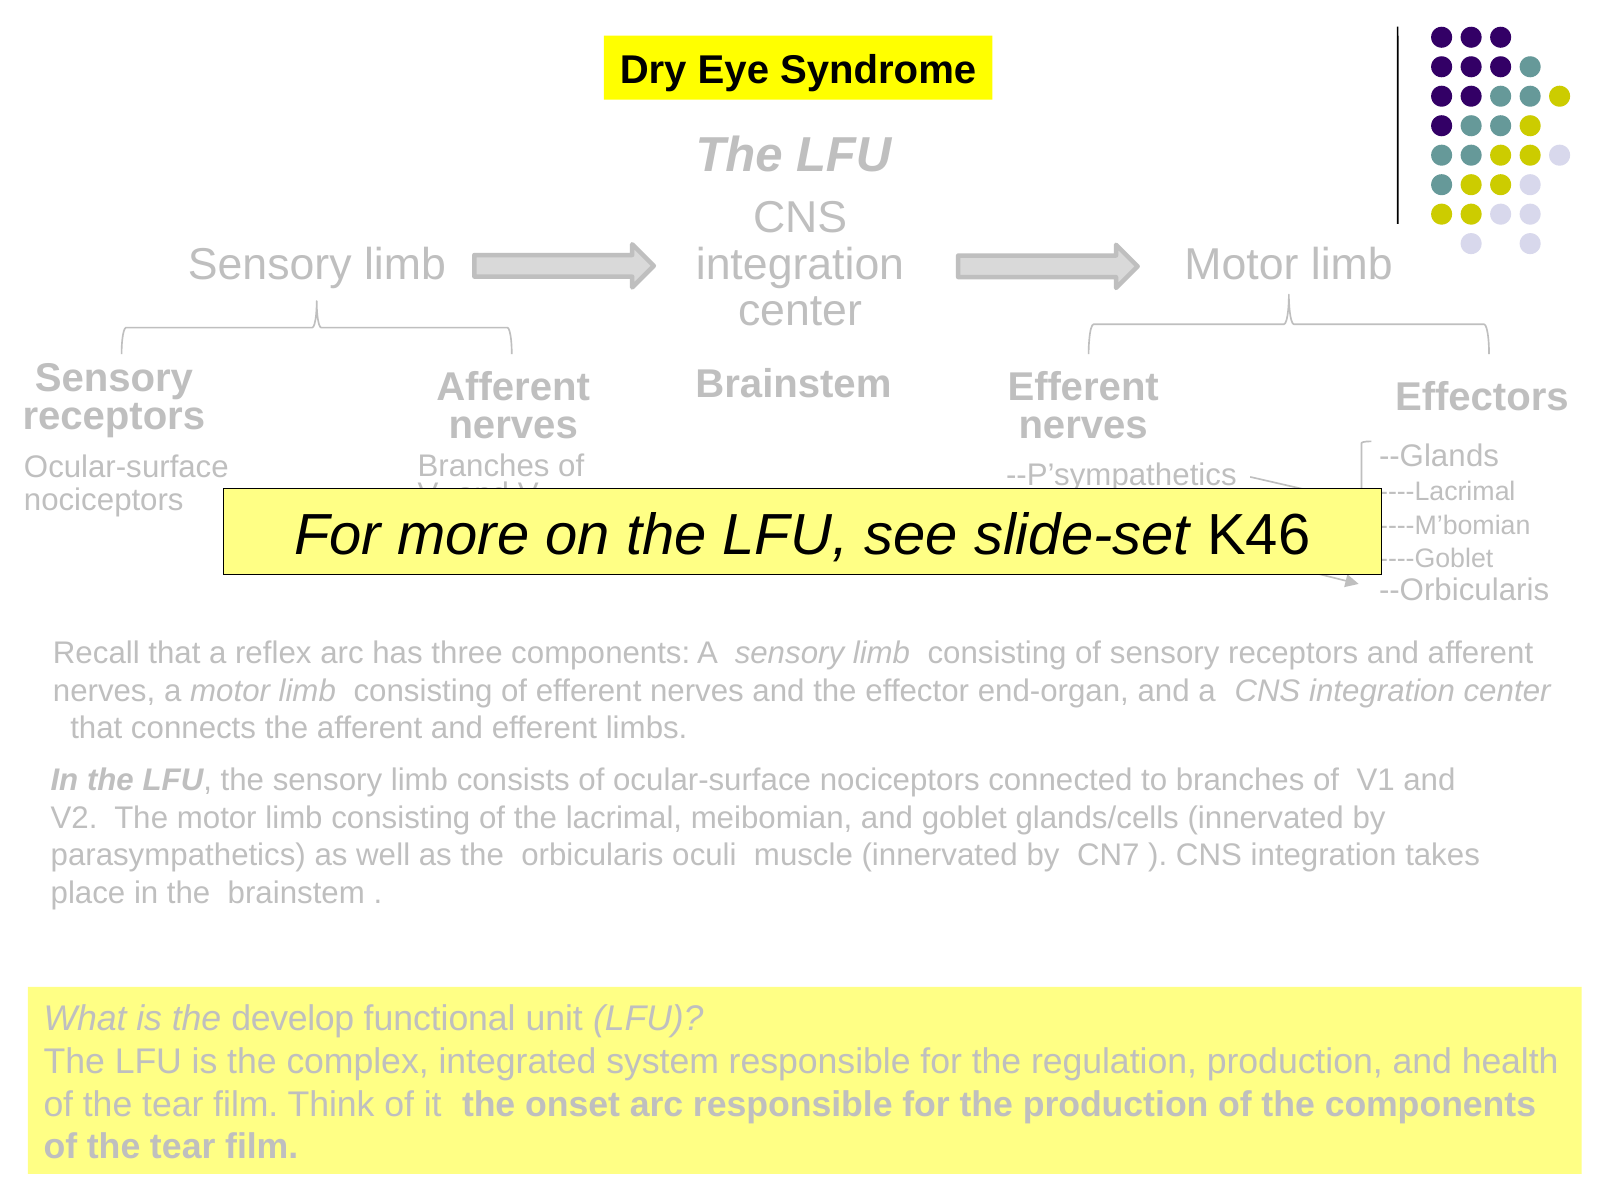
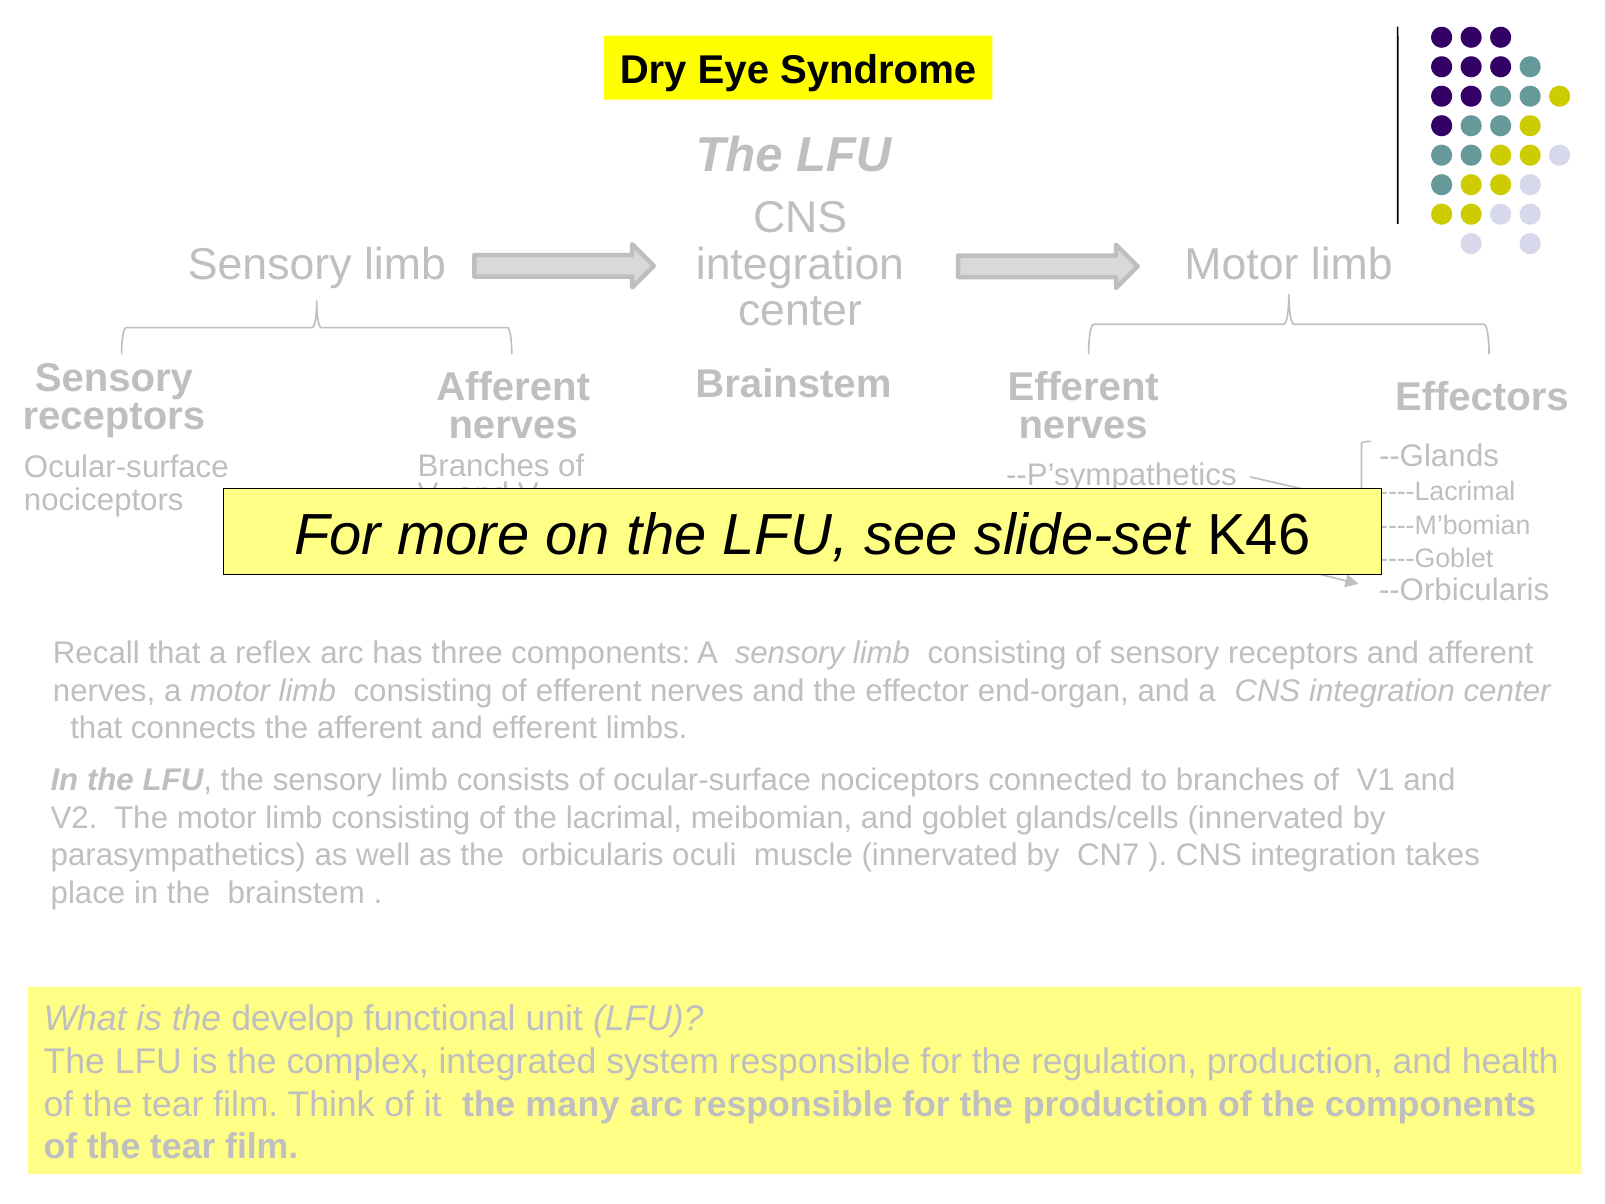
onset: onset -> many (572, 1104)
